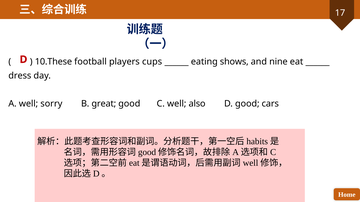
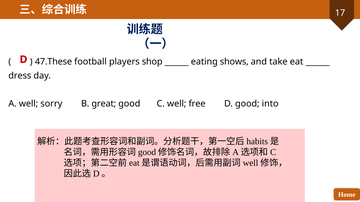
10.These: 10.These -> 47.These (53, 62)
cups: cups -> shop (152, 62)
nine: nine -> take (278, 62)
also: also -> free (197, 104)
cars: cars -> into (270, 104)
